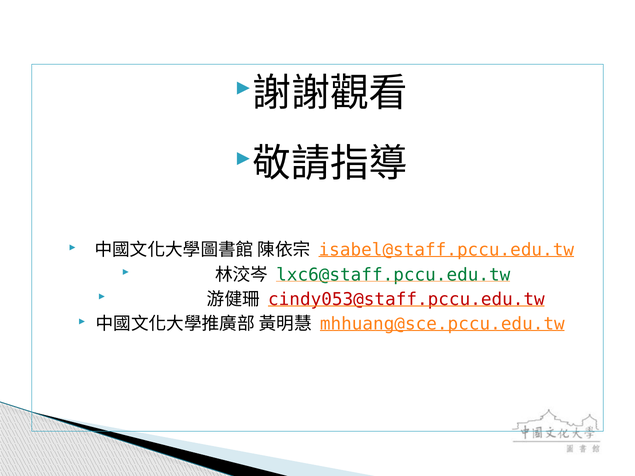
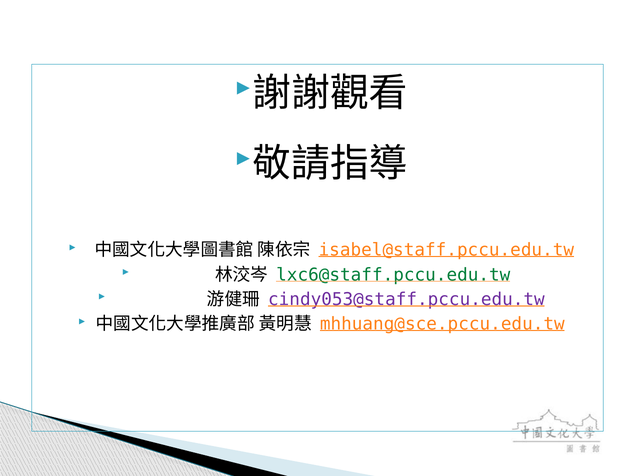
cindy053@staff.pccu.edu.tw colour: red -> purple (406, 300)
